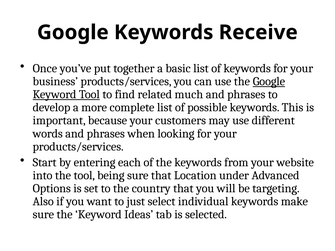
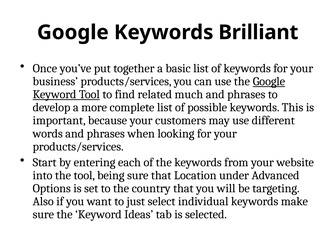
Receive: Receive -> Brilliant (258, 32)
